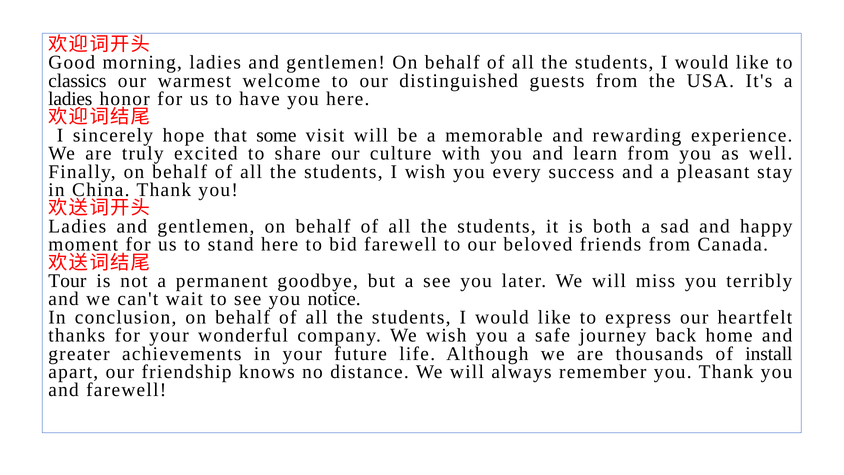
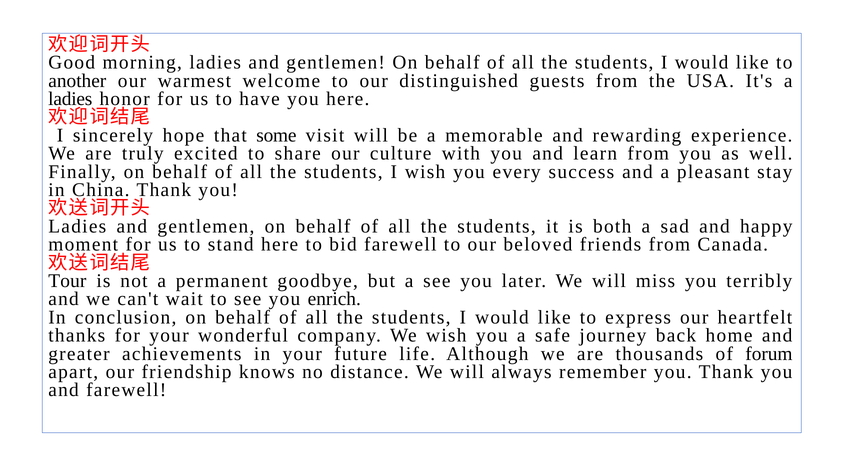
classics: classics -> another (77, 81)
notice: notice -> enrich (334, 299)
install: install -> forum (769, 354)
